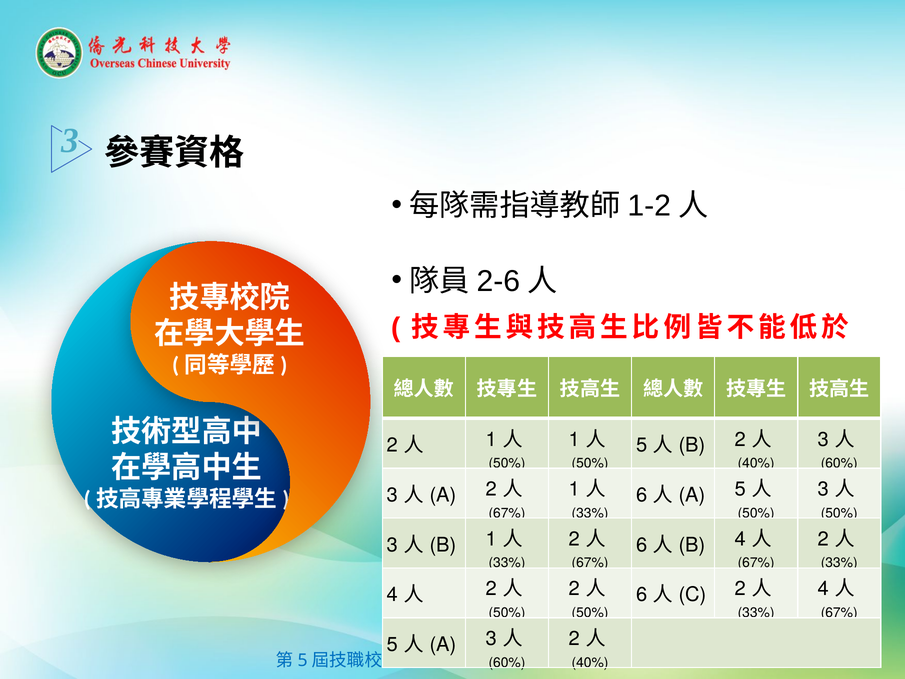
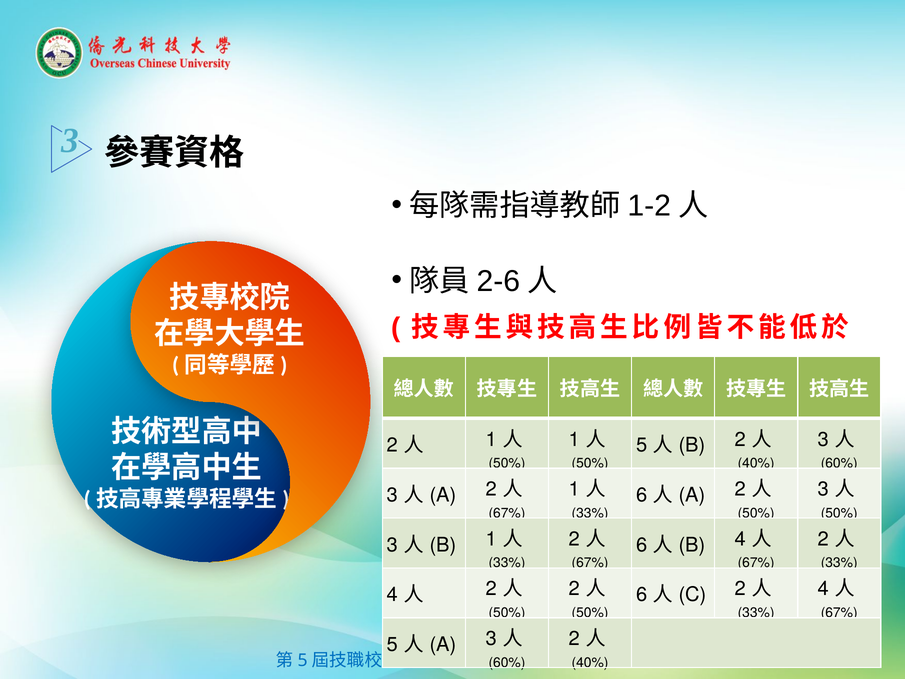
5: 5 -> 2 (741, 489)
